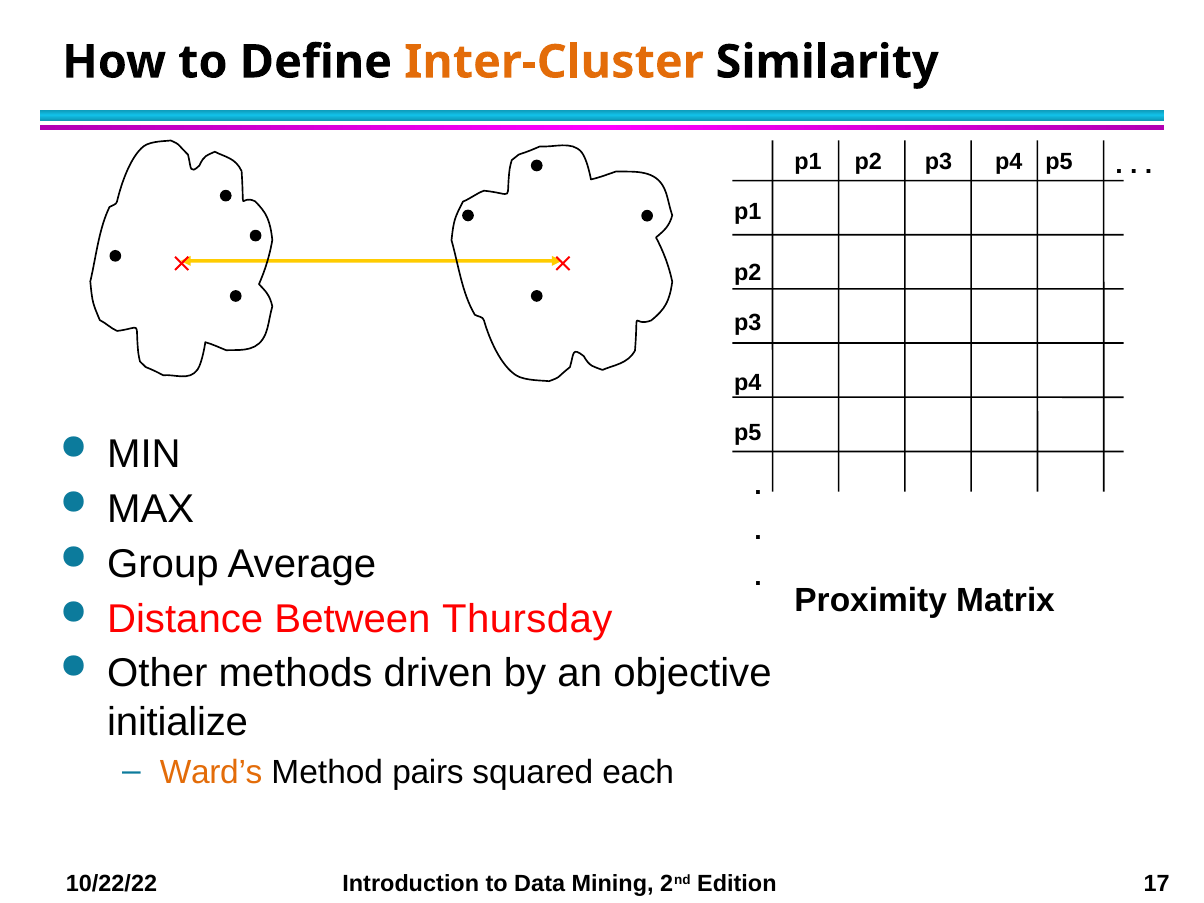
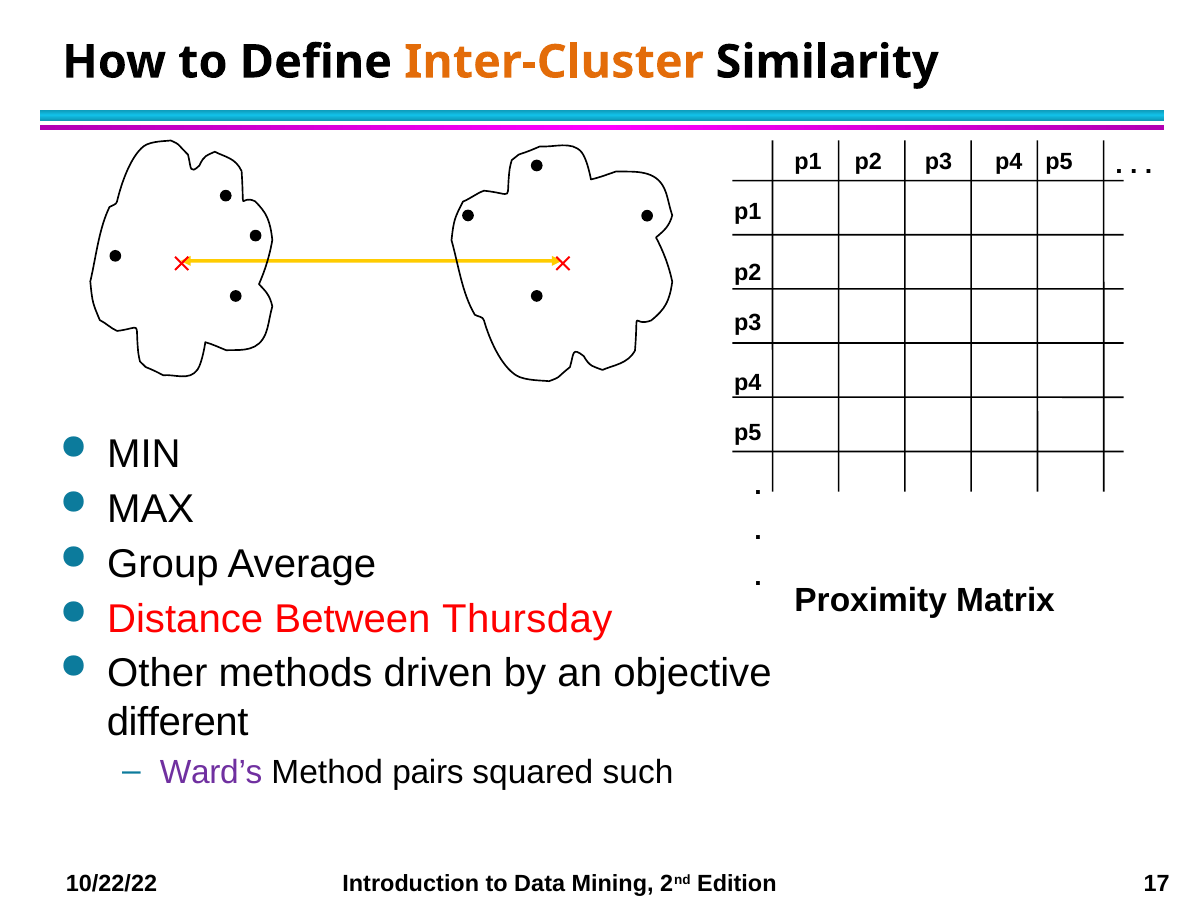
initialize: initialize -> different (178, 722)
Ward’s colour: orange -> purple (211, 772)
each: each -> such (638, 772)
